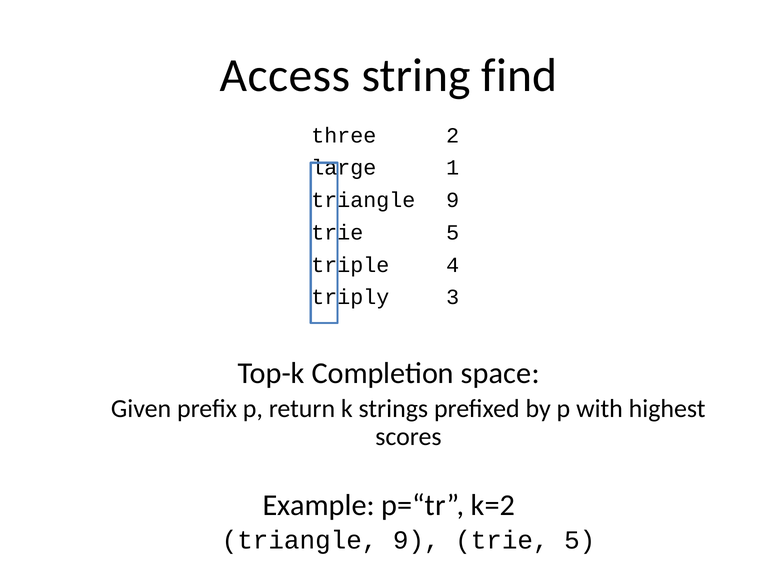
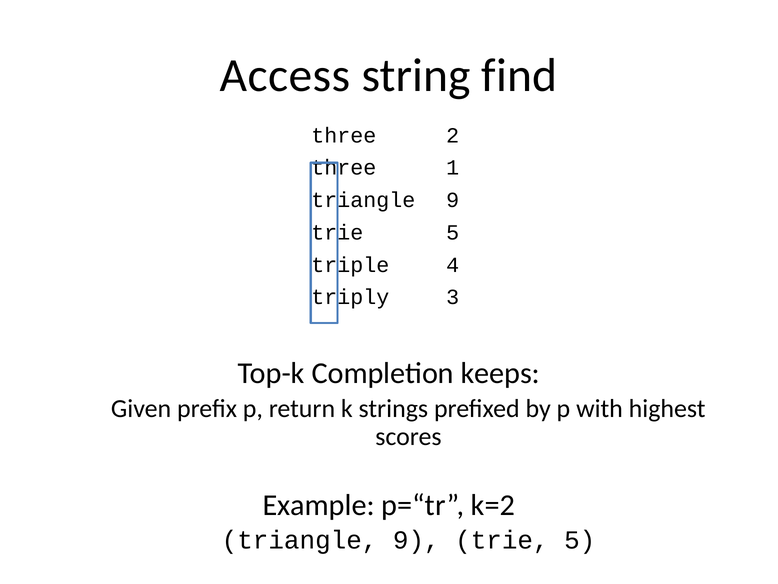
large: large -> three (344, 168)
space: space -> keeps (500, 373)
